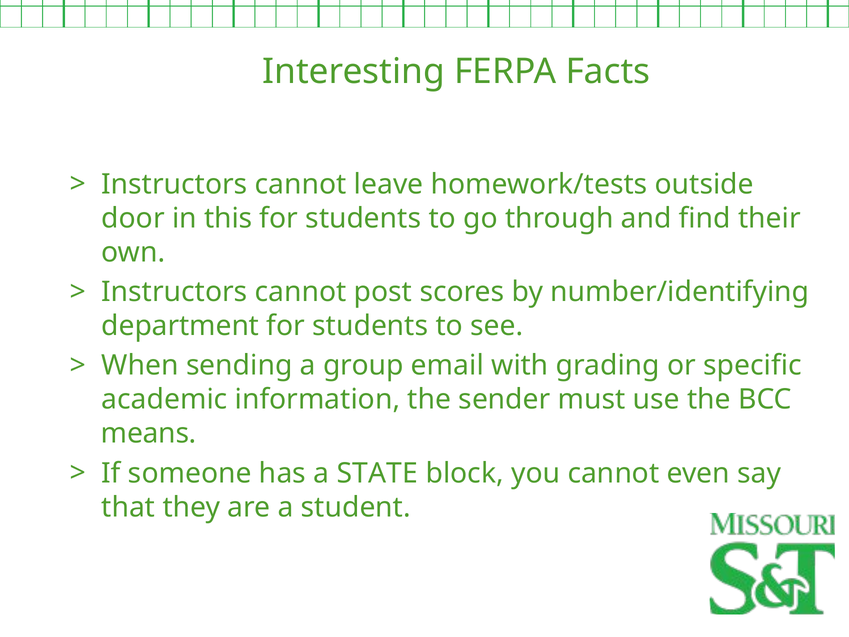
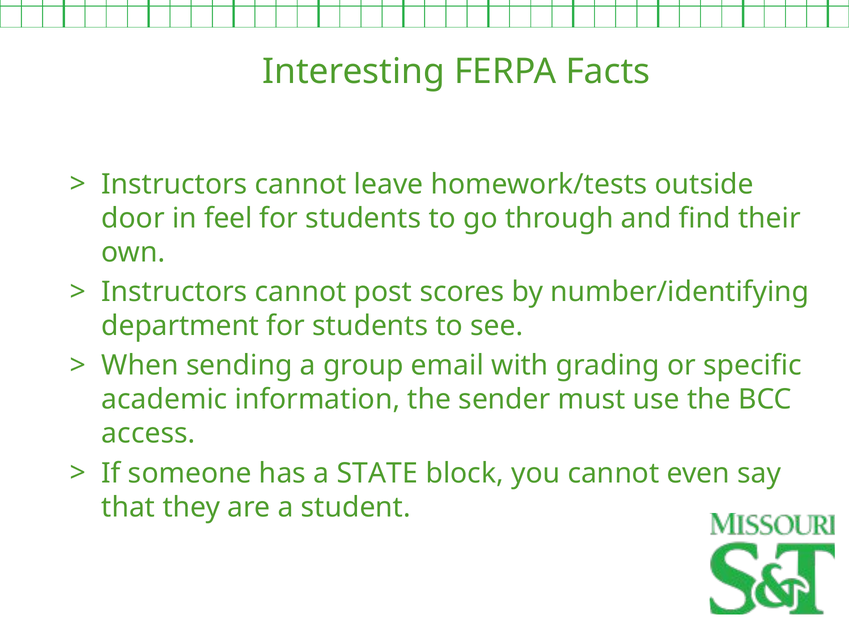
this: this -> feel (228, 218)
means: means -> access (148, 433)
